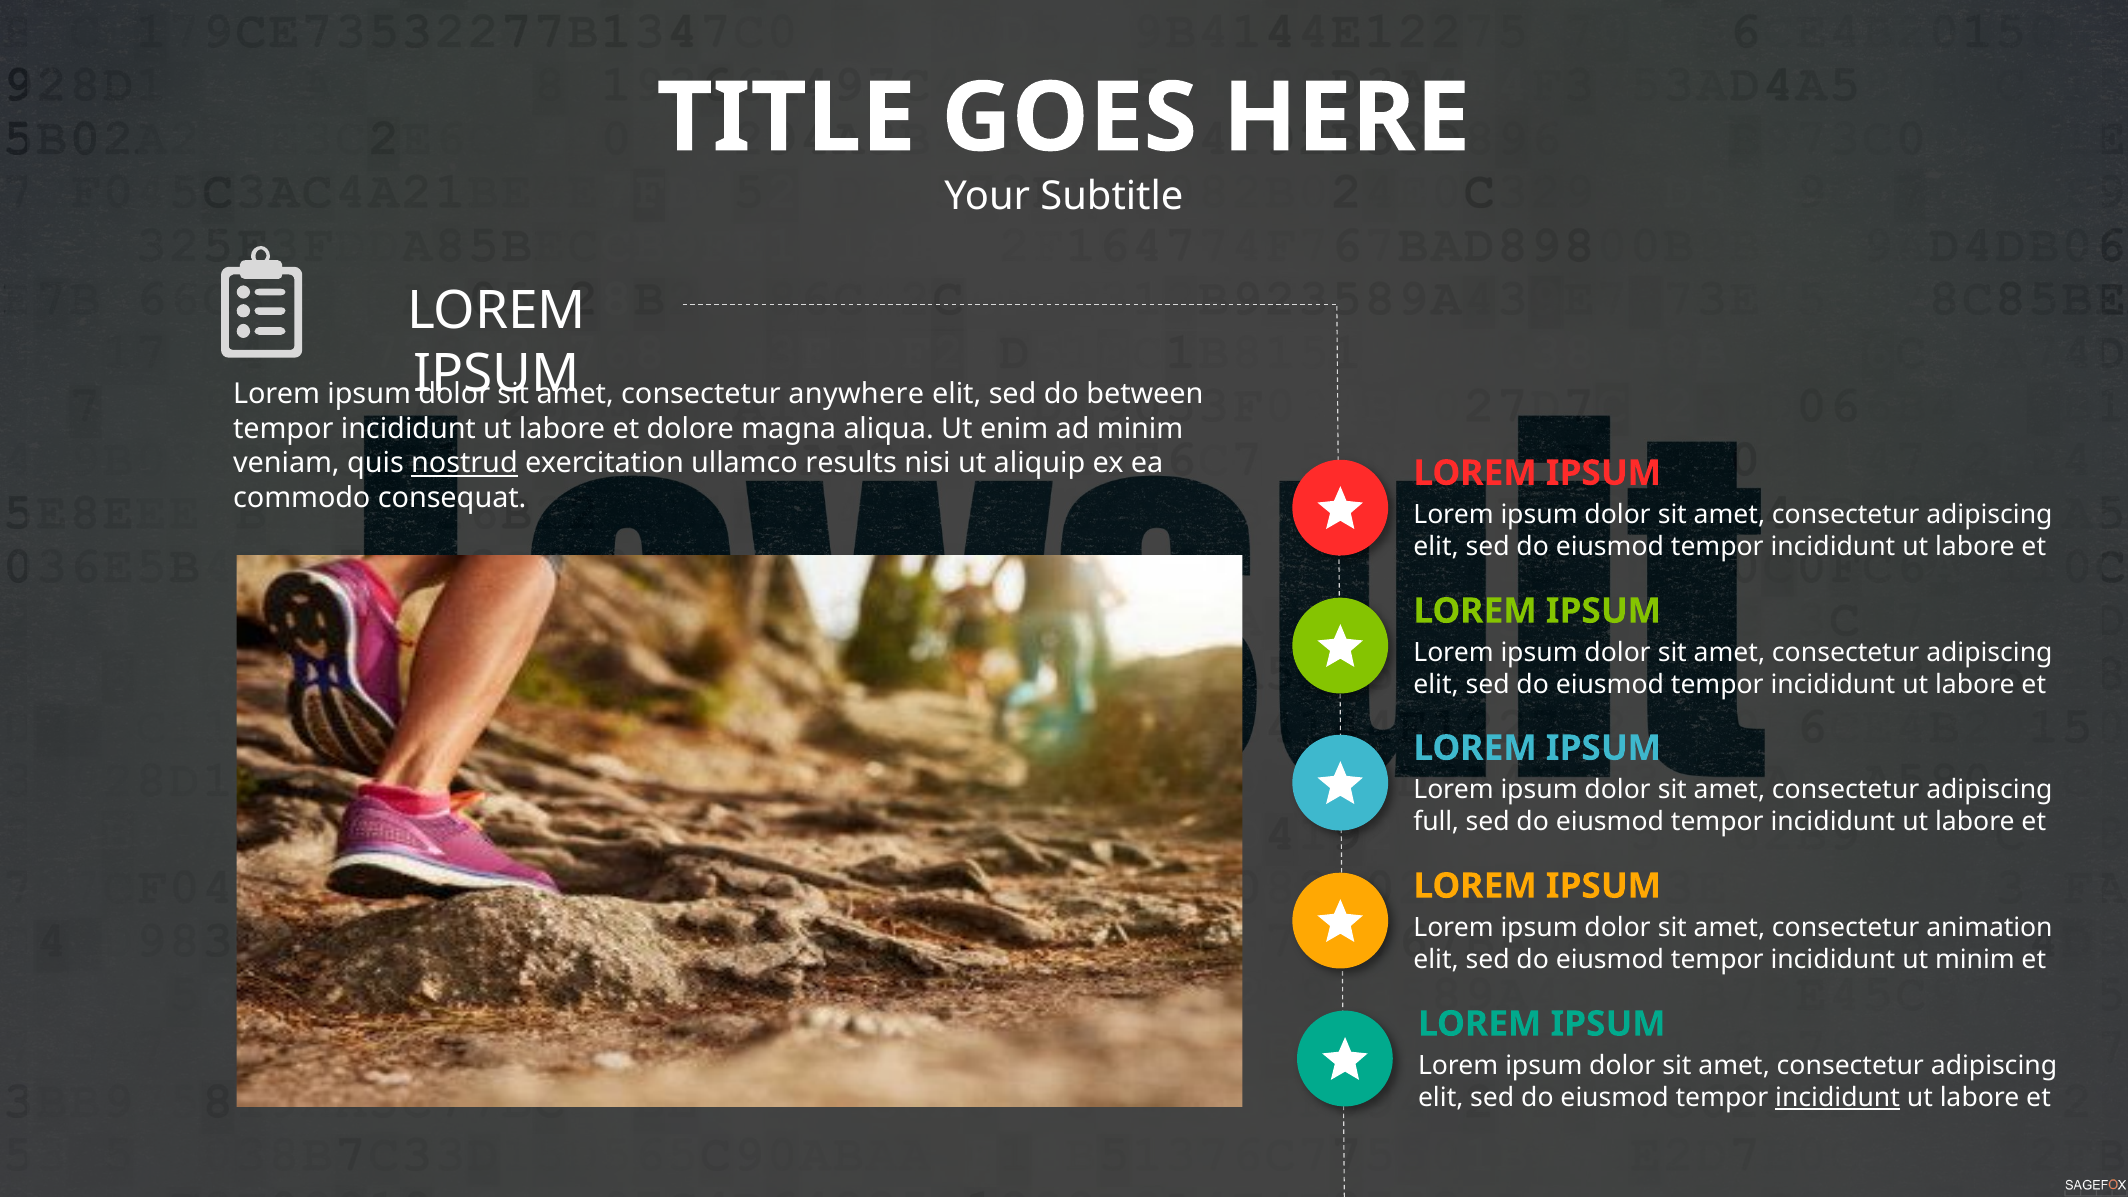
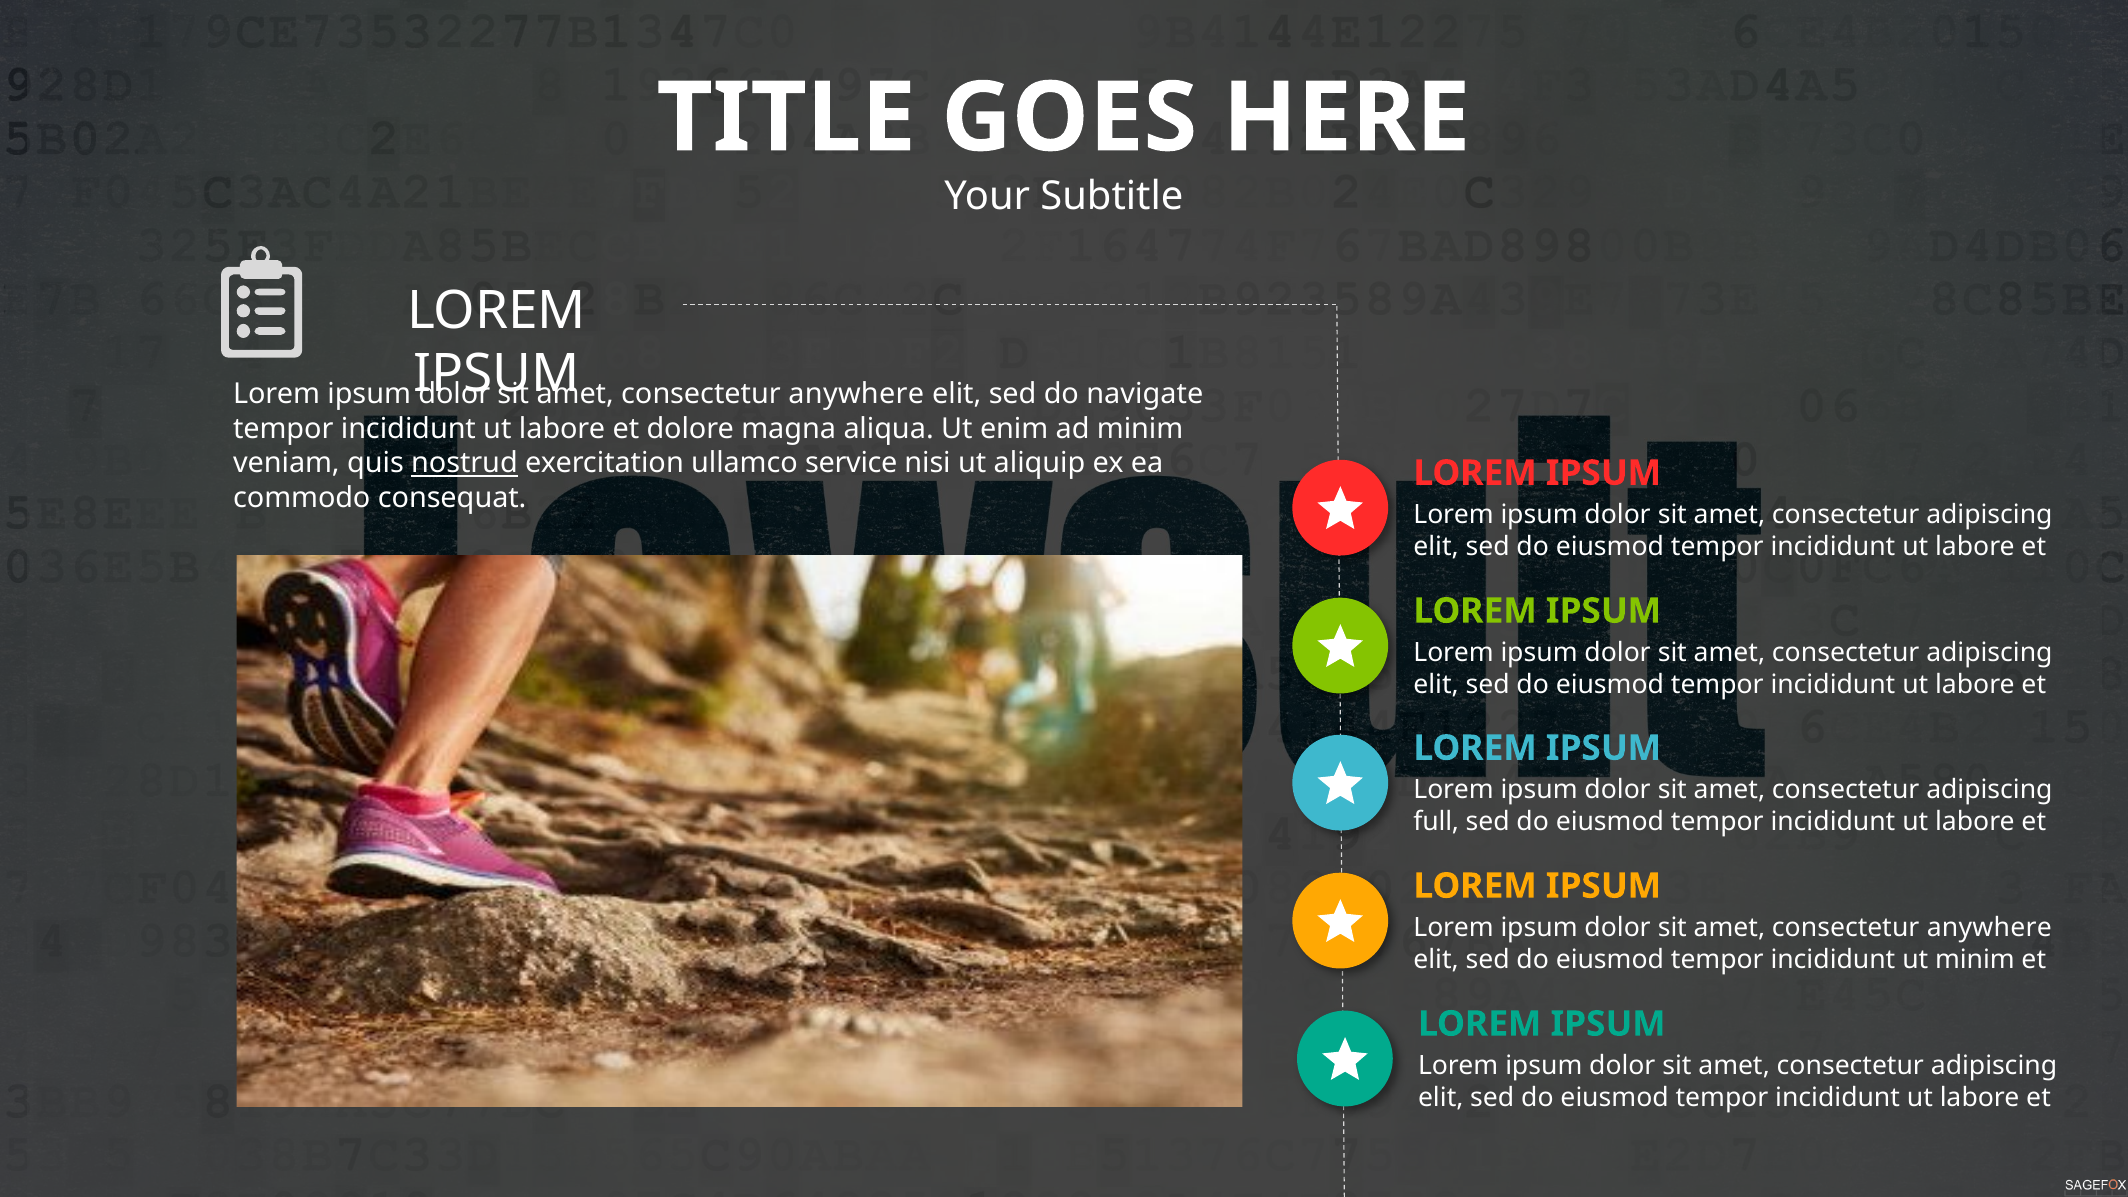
between: between -> navigate (1145, 394)
results: results -> service (851, 463)
animation: animation -> anywhere (1989, 928)
incididunt underline: present -> none (1838, 1098)
